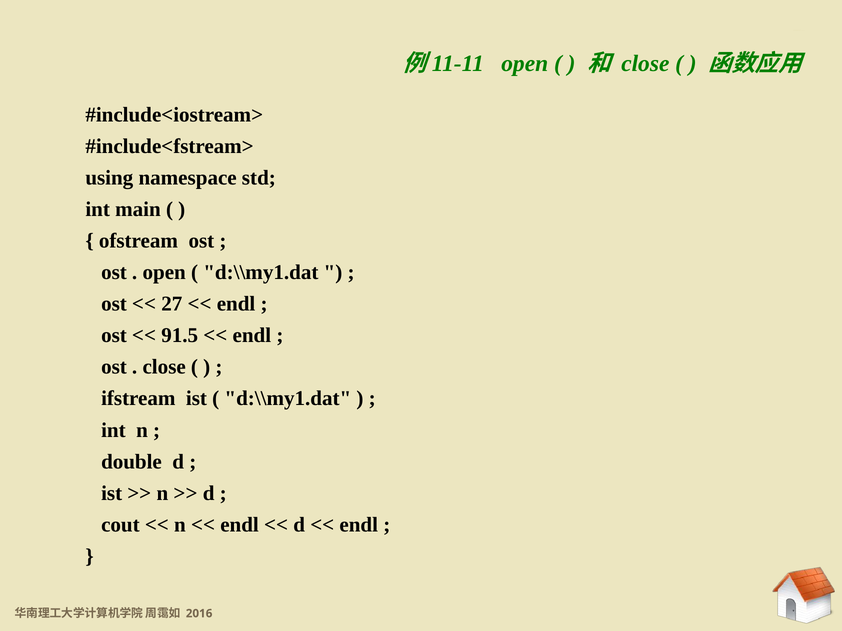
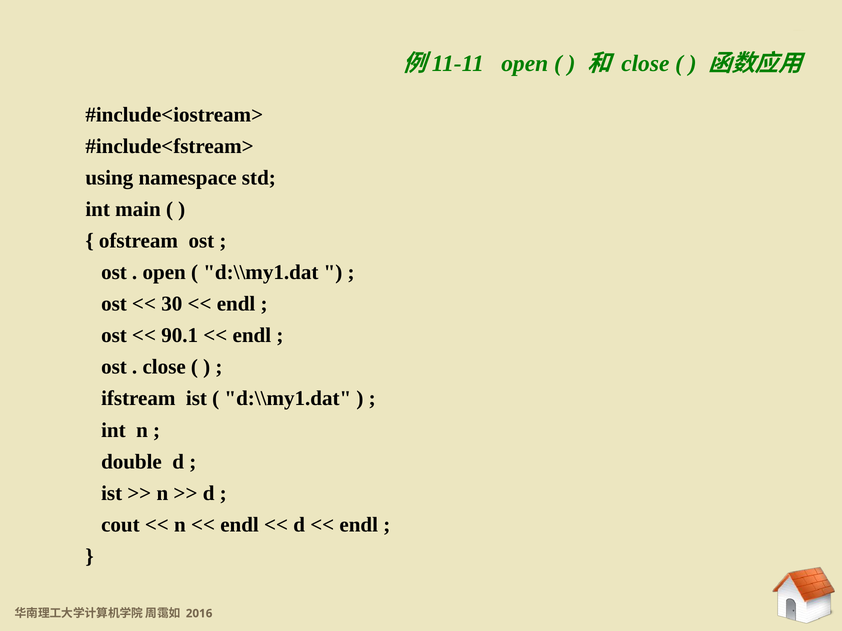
27: 27 -> 30 (172, 304)
91.5: 91.5 -> 90.1 (180, 336)
